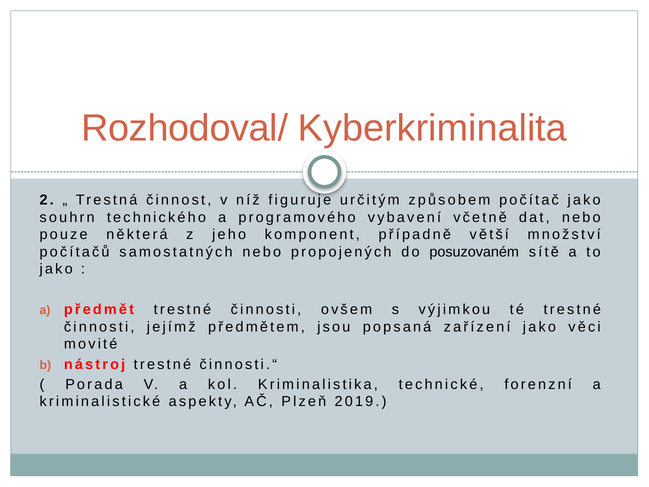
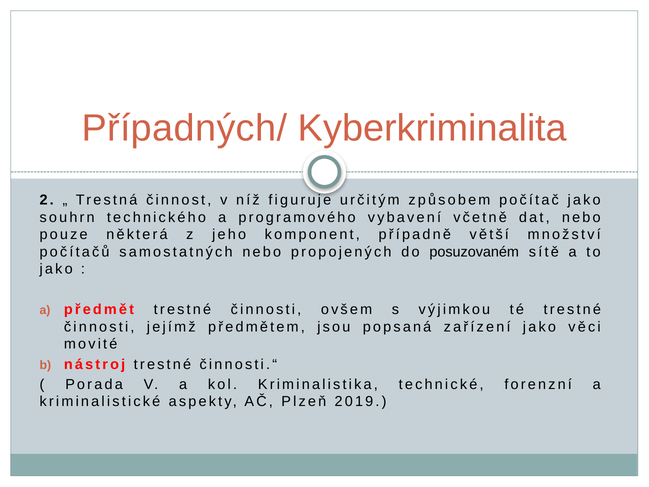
Rozhodoval/: Rozhodoval/ -> Případných/ (184, 128)
